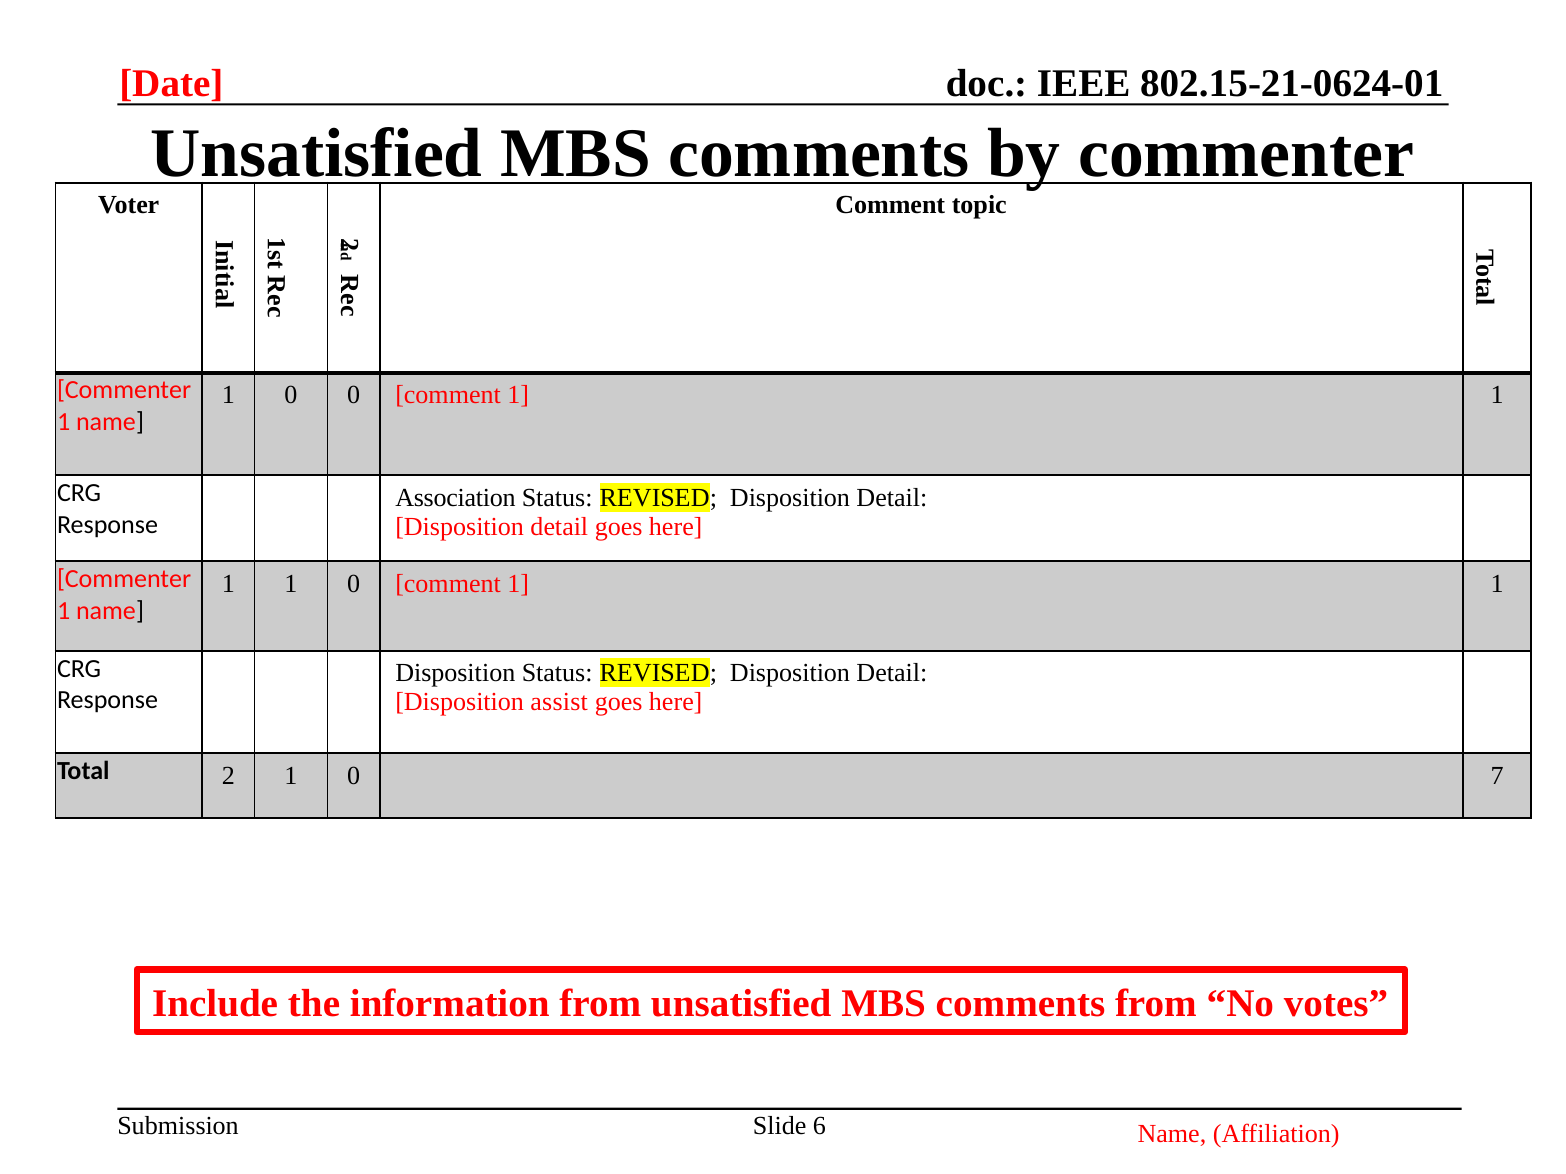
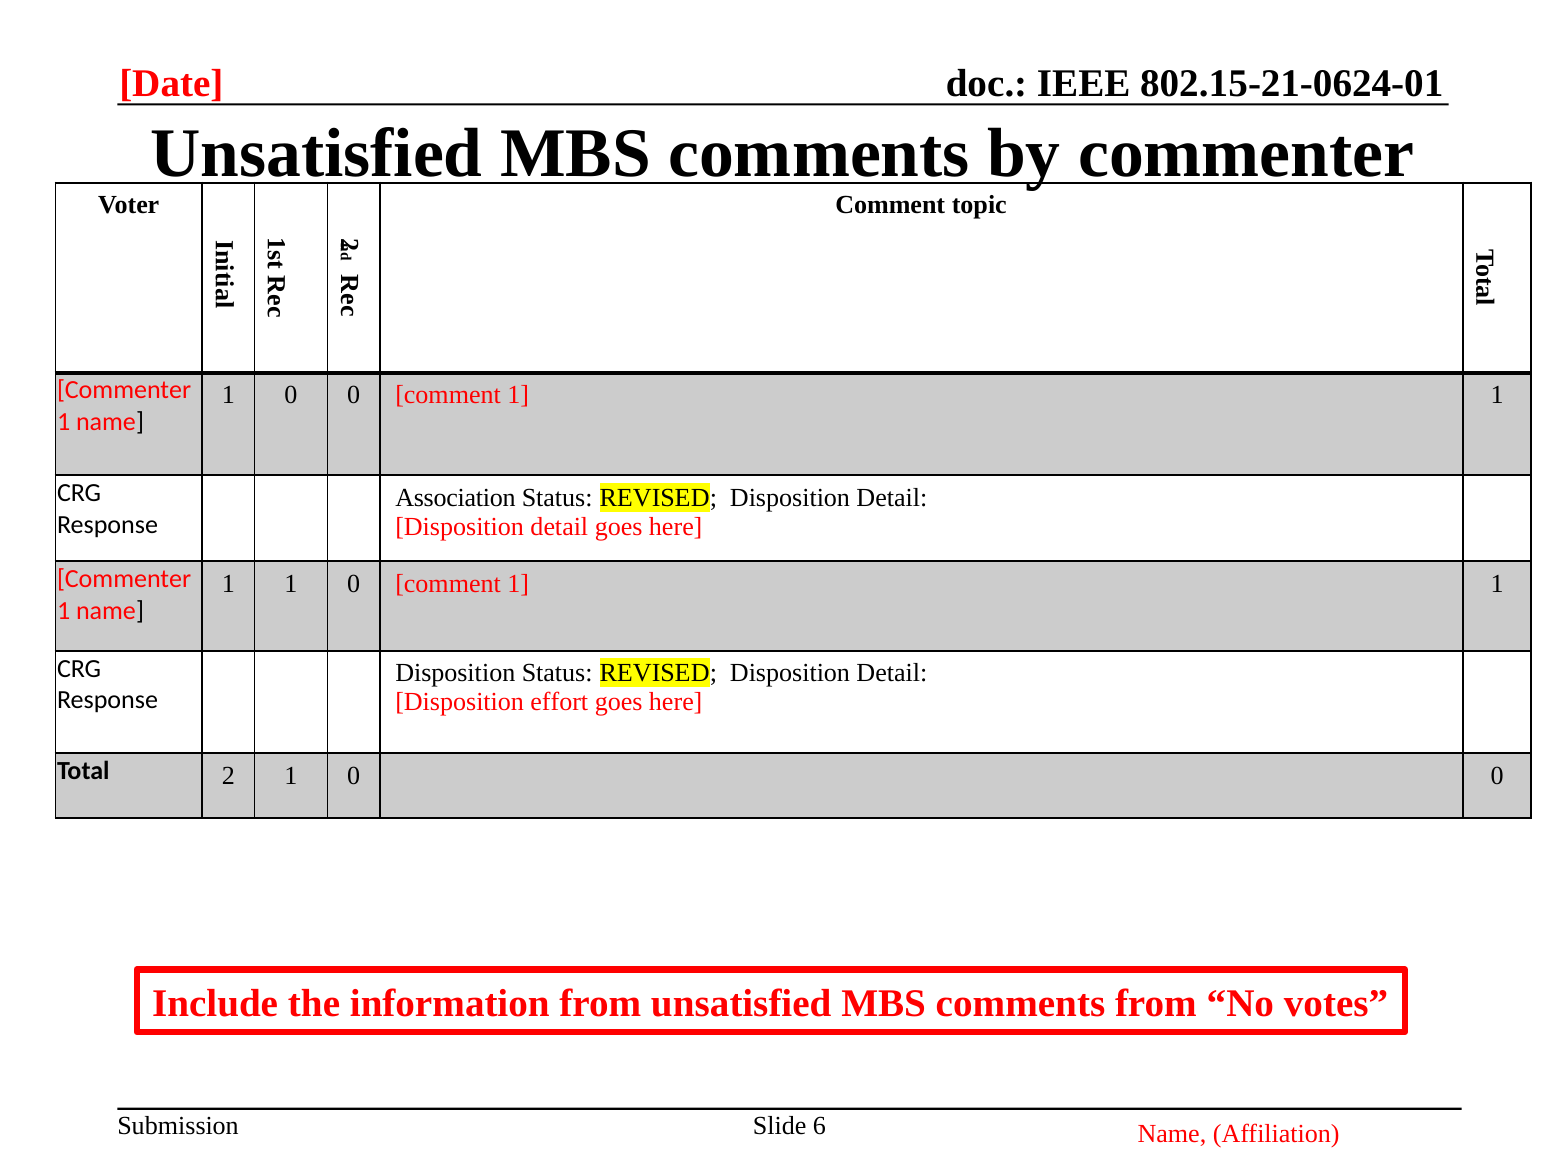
assist: assist -> effort (559, 702)
2 1 0 7: 7 -> 0 (1497, 776)
